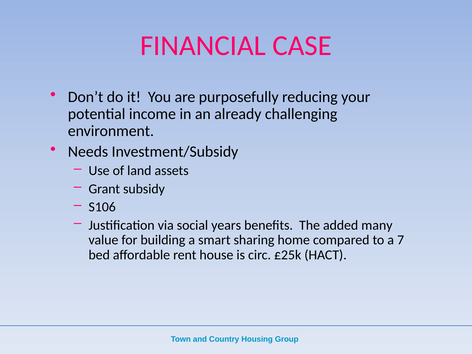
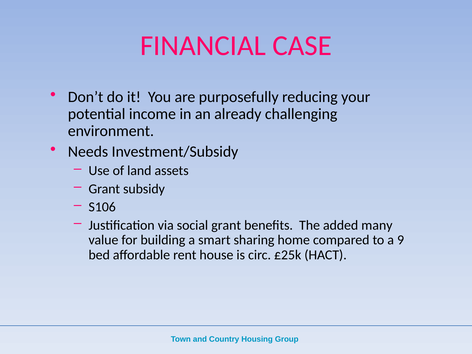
social years: years -> grant (226, 225)
7: 7 -> 9 (401, 240)
